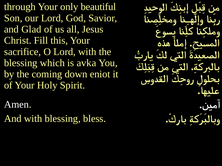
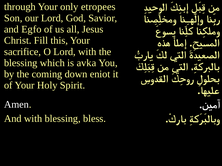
beautiful: beautiful -> etropees (98, 7)
Glad: Glad -> Egfo (31, 29)
